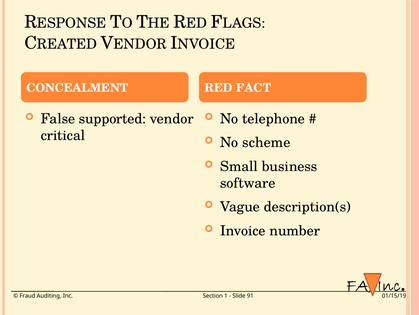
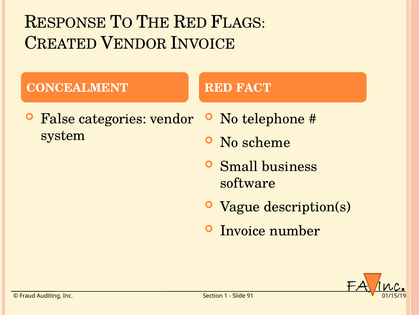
supported: supported -> categories (113, 119)
critical: critical -> system (63, 135)
